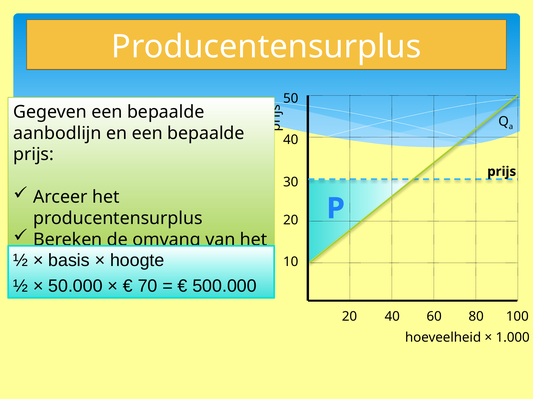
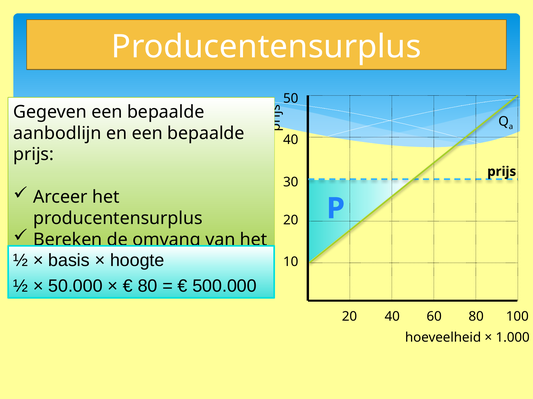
70: 70 -> 80 (148, 287)
